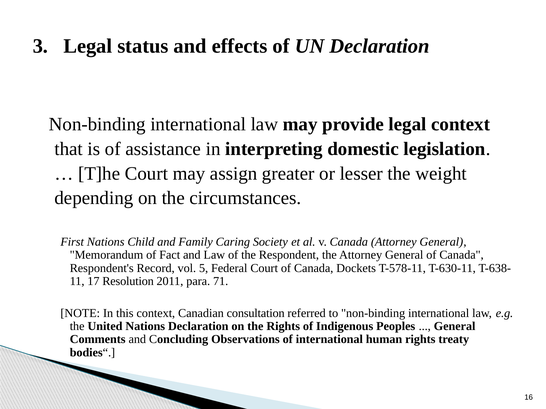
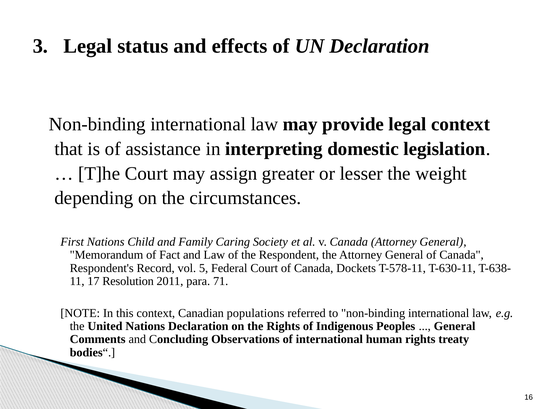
consultation: consultation -> populations (256, 314)
